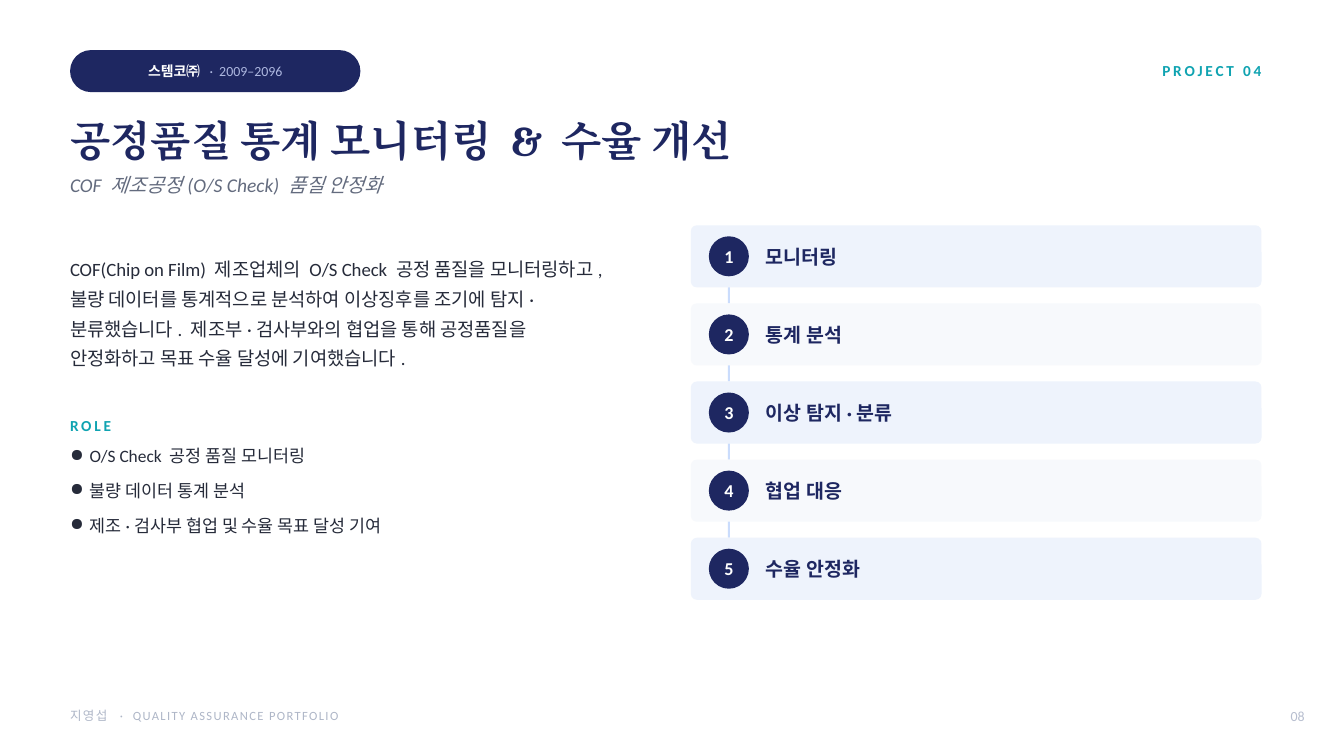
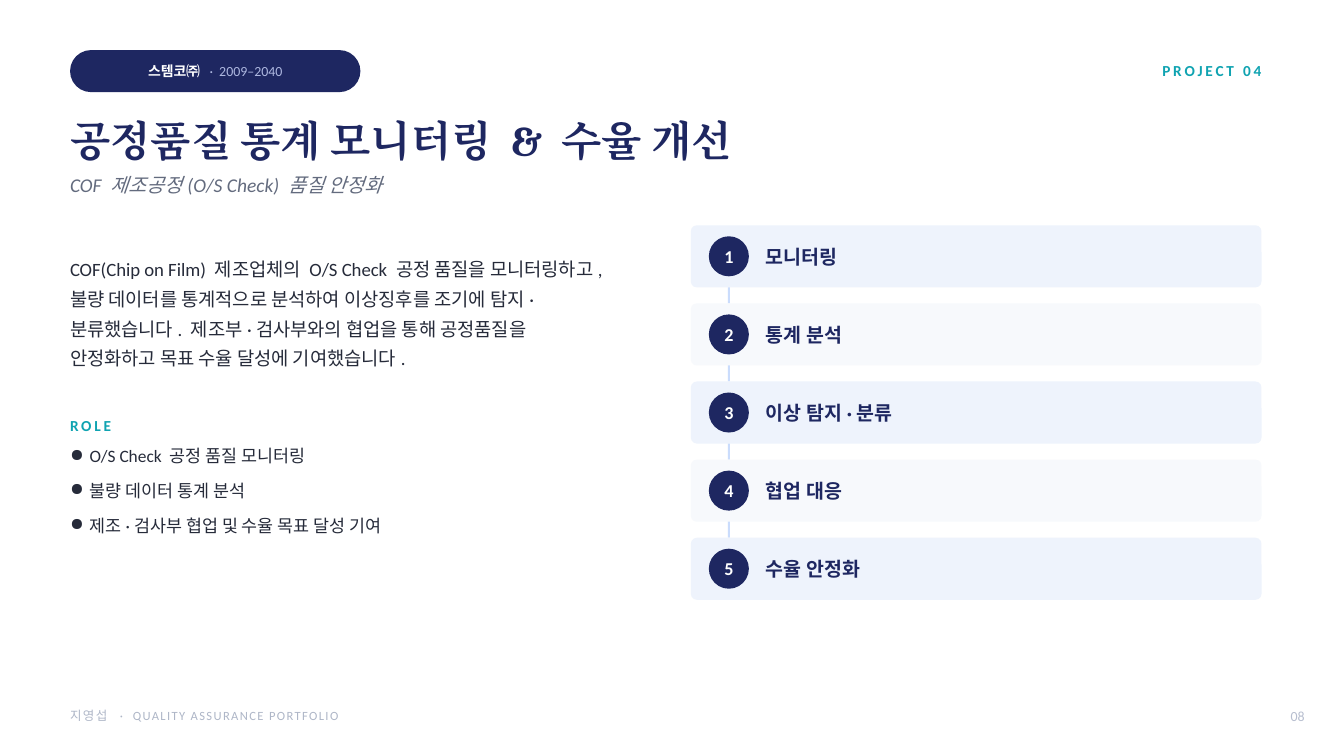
2009–2096: 2009–2096 -> 2009–2040 (251, 72)
